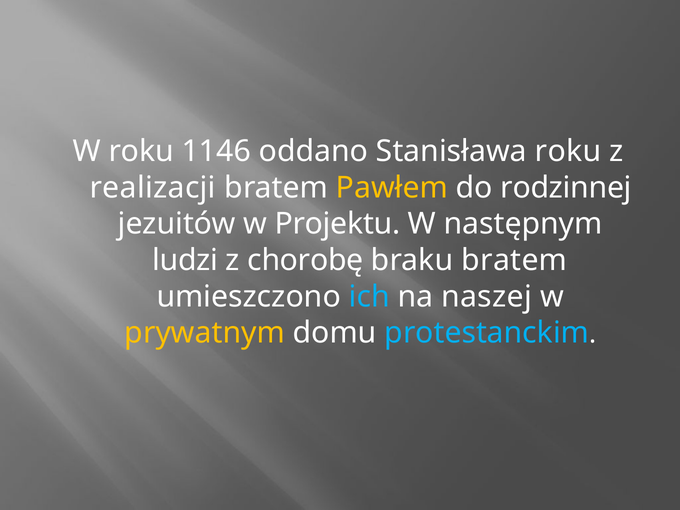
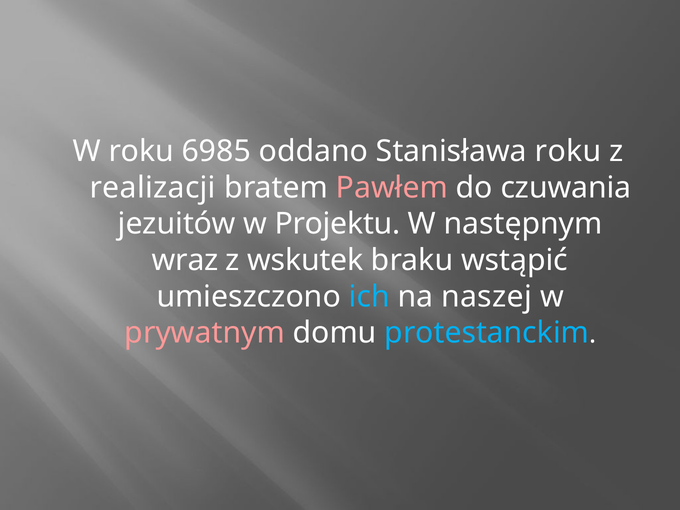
1146: 1146 -> 6985 (216, 151)
Pawłem colour: yellow -> pink (392, 188)
rodzinnej: rodzinnej -> czuwania (566, 188)
ludzi: ludzi -> wraz (185, 260)
chorobę: chorobę -> wskutek (305, 260)
braku bratem: bratem -> wstąpić (515, 260)
prywatnym colour: yellow -> pink (205, 333)
